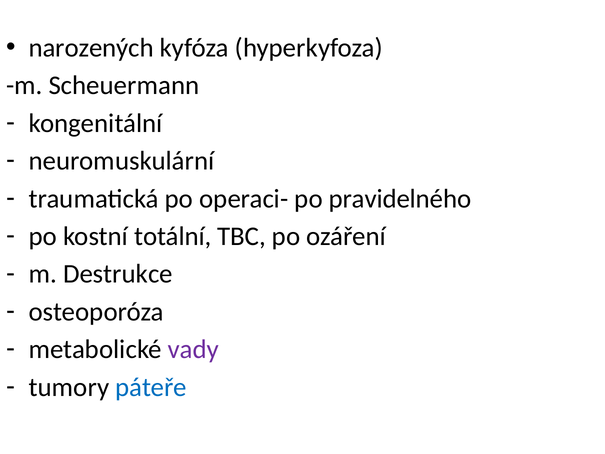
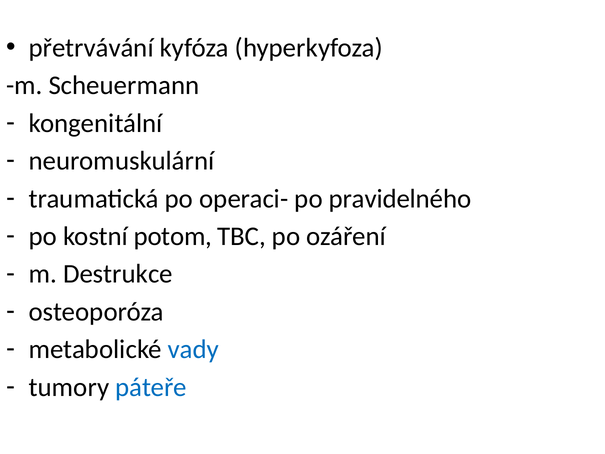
narozených: narozených -> přetrvávání (91, 48)
totální: totální -> potom (173, 236)
vady colour: purple -> blue (193, 349)
